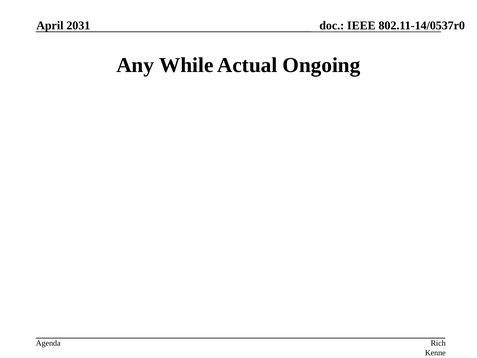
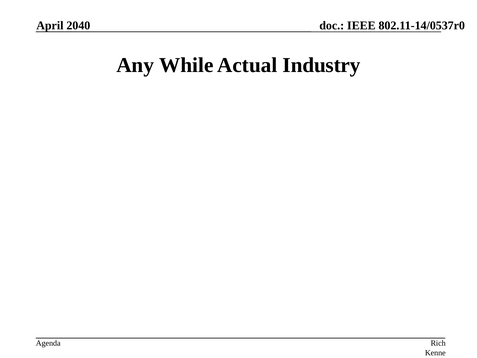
2031: 2031 -> 2040 (78, 25)
Ongoing: Ongoing -> Industry (322, 65)
